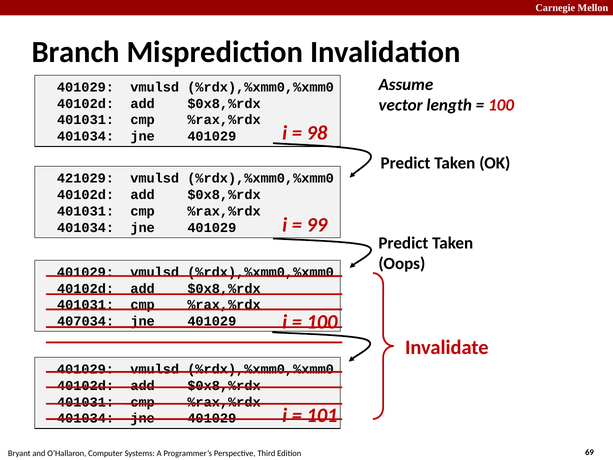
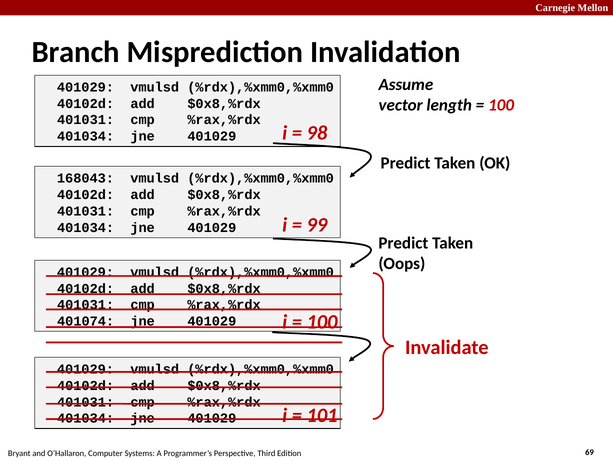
421029: 421029 -> 168043 (85, 178)
407034: 407034 -> 401074 (86, 321)
